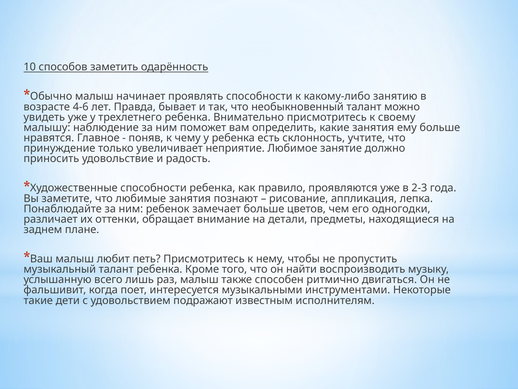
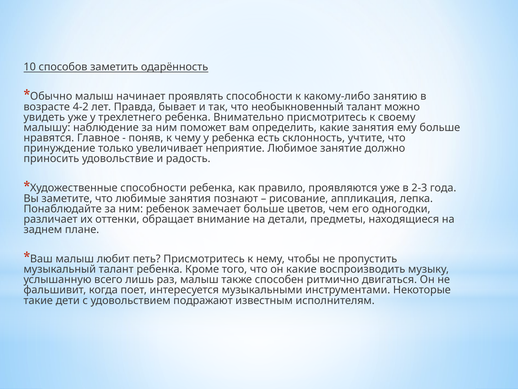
4-6: 4-6 -> 4-2 (81, 107)
он найти: найти -> какие (301, 269)
